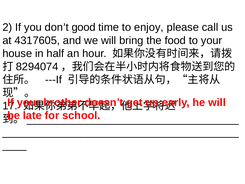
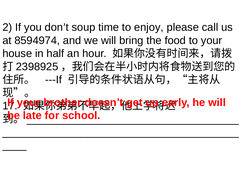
good: good -> soup (84, 27)
4317605: 4317605 -> 8594974 (37, 40)
8294074: 8294074 -> 2398925 (37, 67)
